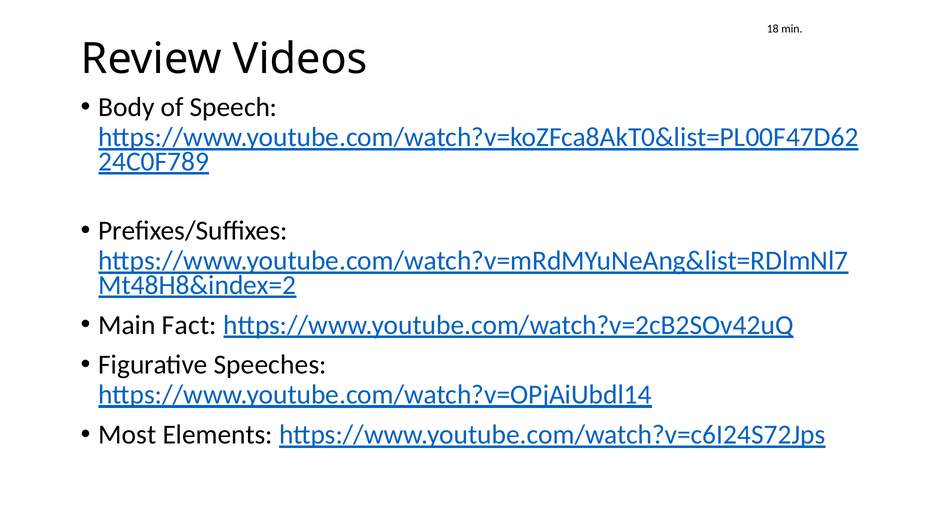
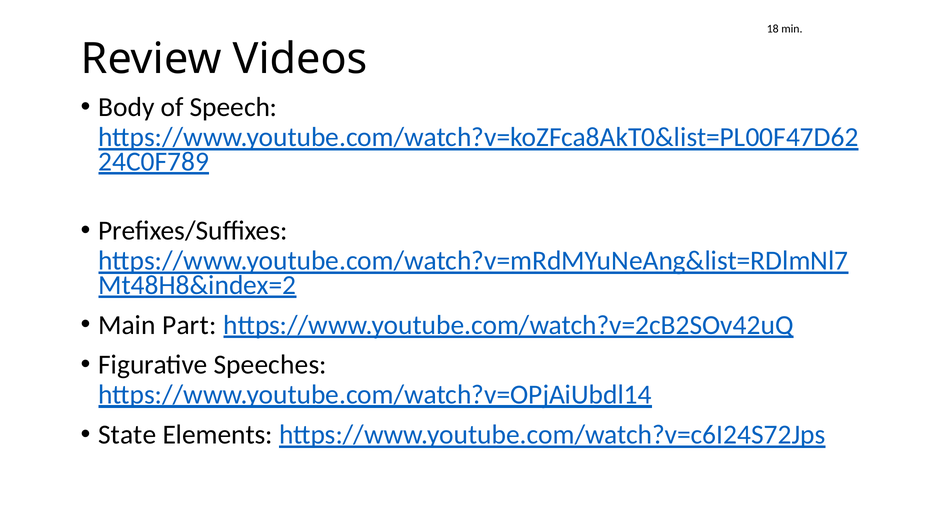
Fact: Fact -> Part (189, 325)
Most: Most -> State (127, 435)
